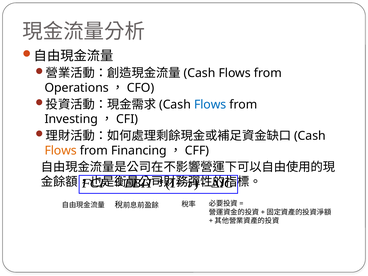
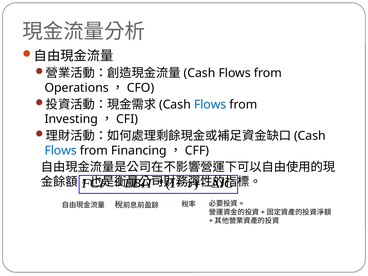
Flows colour: orange -> blue (61, 151)
